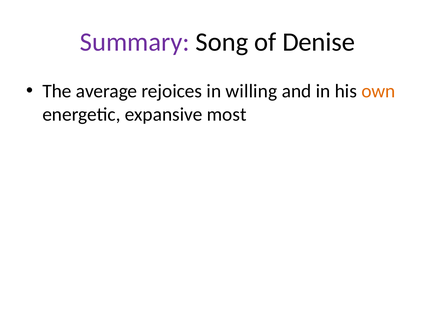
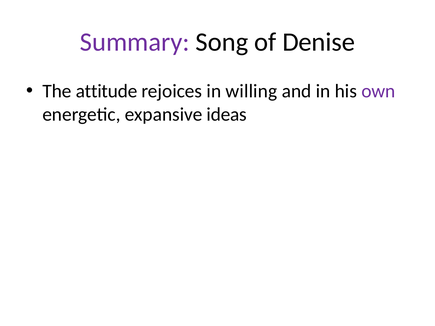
average: average -> attitude (107, 91)
own colour: orange -> purple (378, 91)
most: most -> ideas (227, 114)
